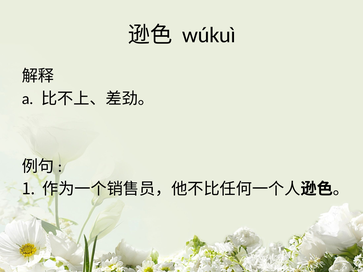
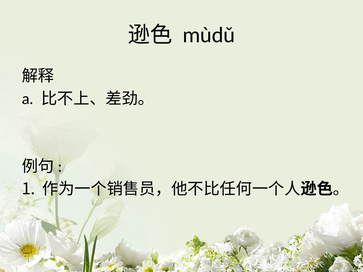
wúkuì: wúkuì -> mùdǔ (209, 35)
